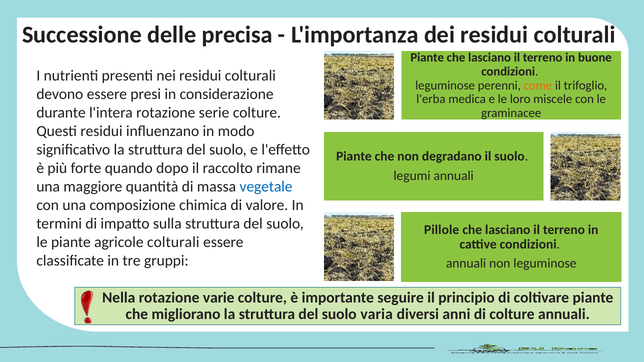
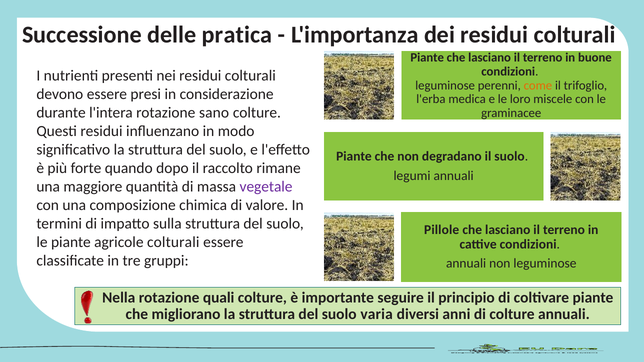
precisa: precisa -> pratica (237, 35)
serie: serie -> sano (214, 113)
vegetale colour: blue -> purple (266, 187)
varie: varie -> quali (219, 298)
